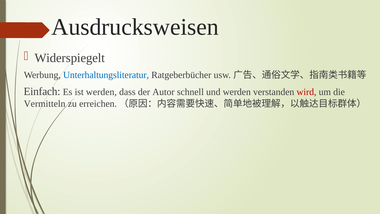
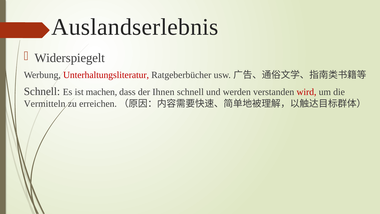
Ausdrucksweisen: Ausdrucksweisen -> Auslandserlebnis (135, 27)
Unterhaltungsliteratur colour: blue -> red (106, 75)
Einfach: Einfach -> Schnell (42, 91)
ist werden: werden -> machen (101, 92)
Autor: Autor -> Ihnen (163, 92)
